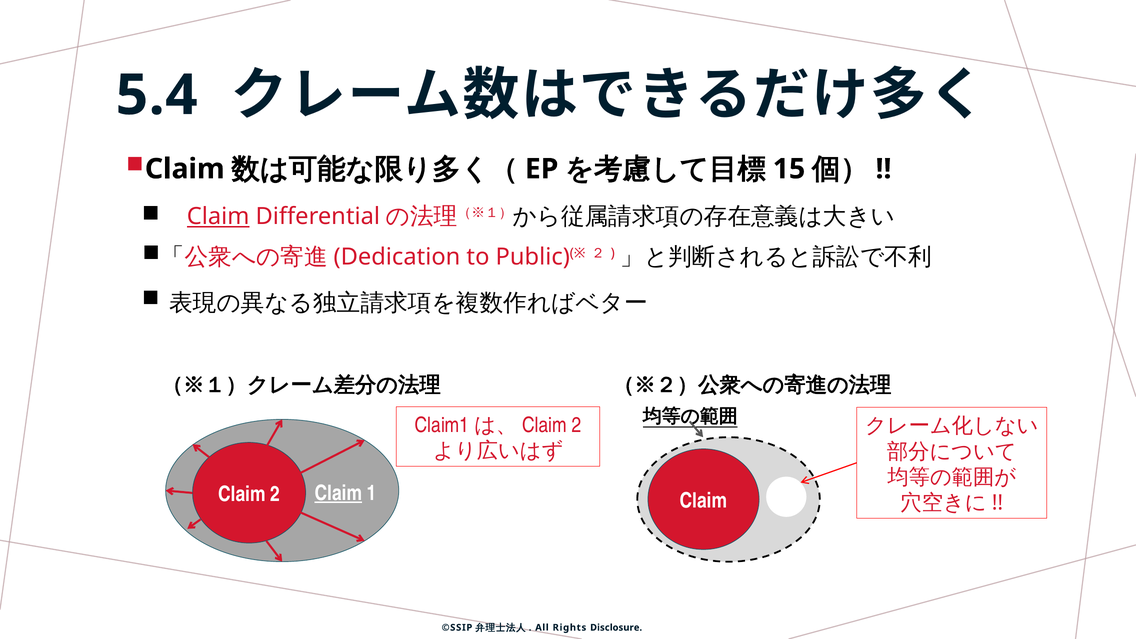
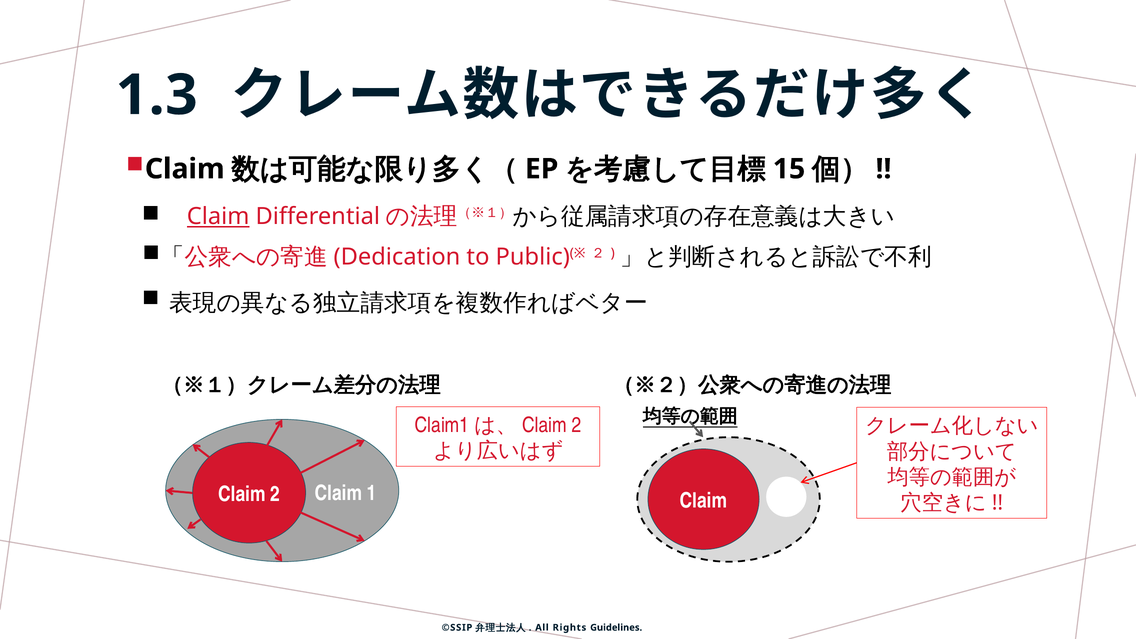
5.4: 5.4 -> 1.3 (157, 95)
Claim underline: present -> none (338, 493)
Disclosure: Disclosure -> Guidelines (616, 628)
